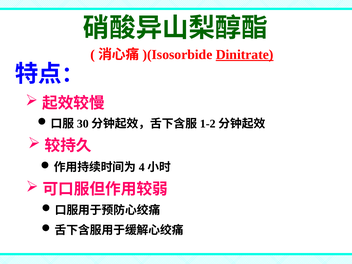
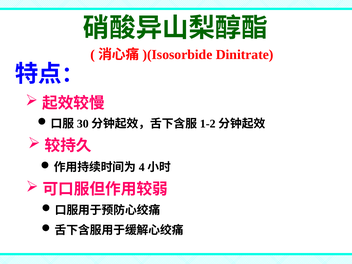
Dinitrate underline: present -> none (245, 55)
